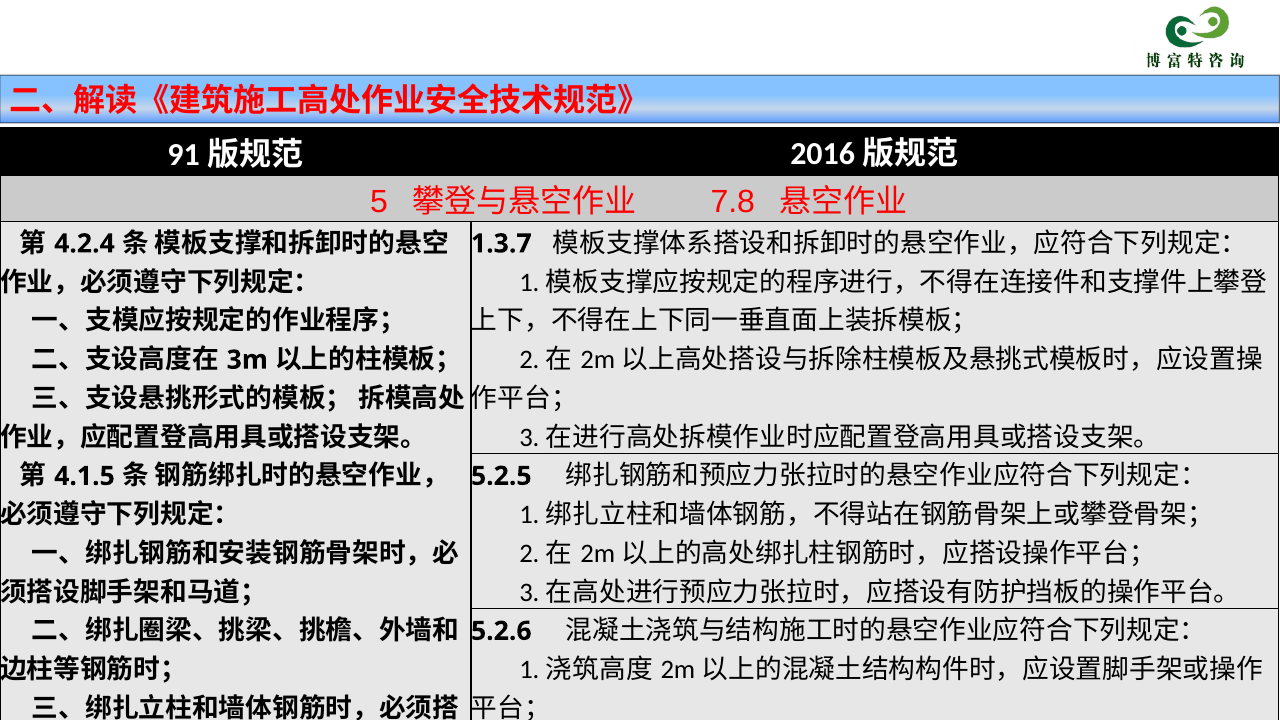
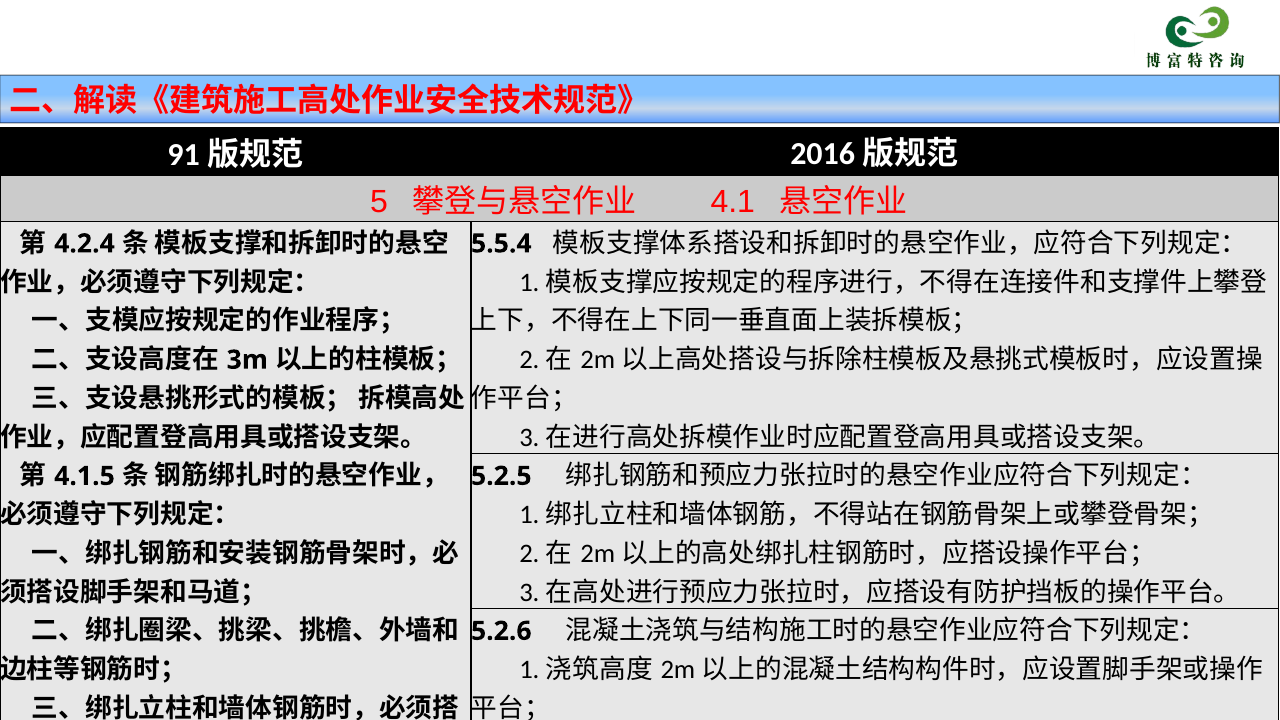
7.8: 7.8 -> 4.1 (733, 202)
1.3.7: 1.3.7 -> 5.5.4 (501, 244)
